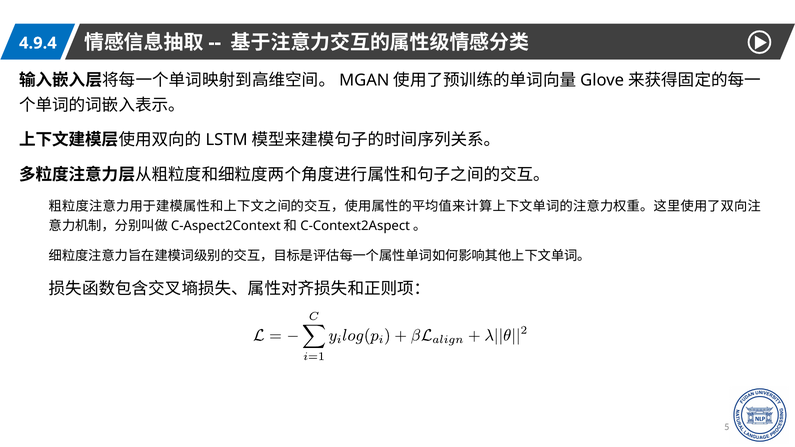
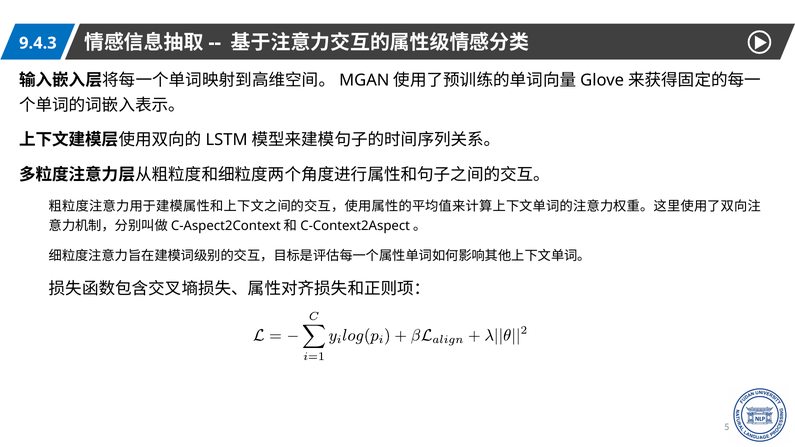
4.9.4: 4.9.4 -> 9.4.3 (38, 43)
